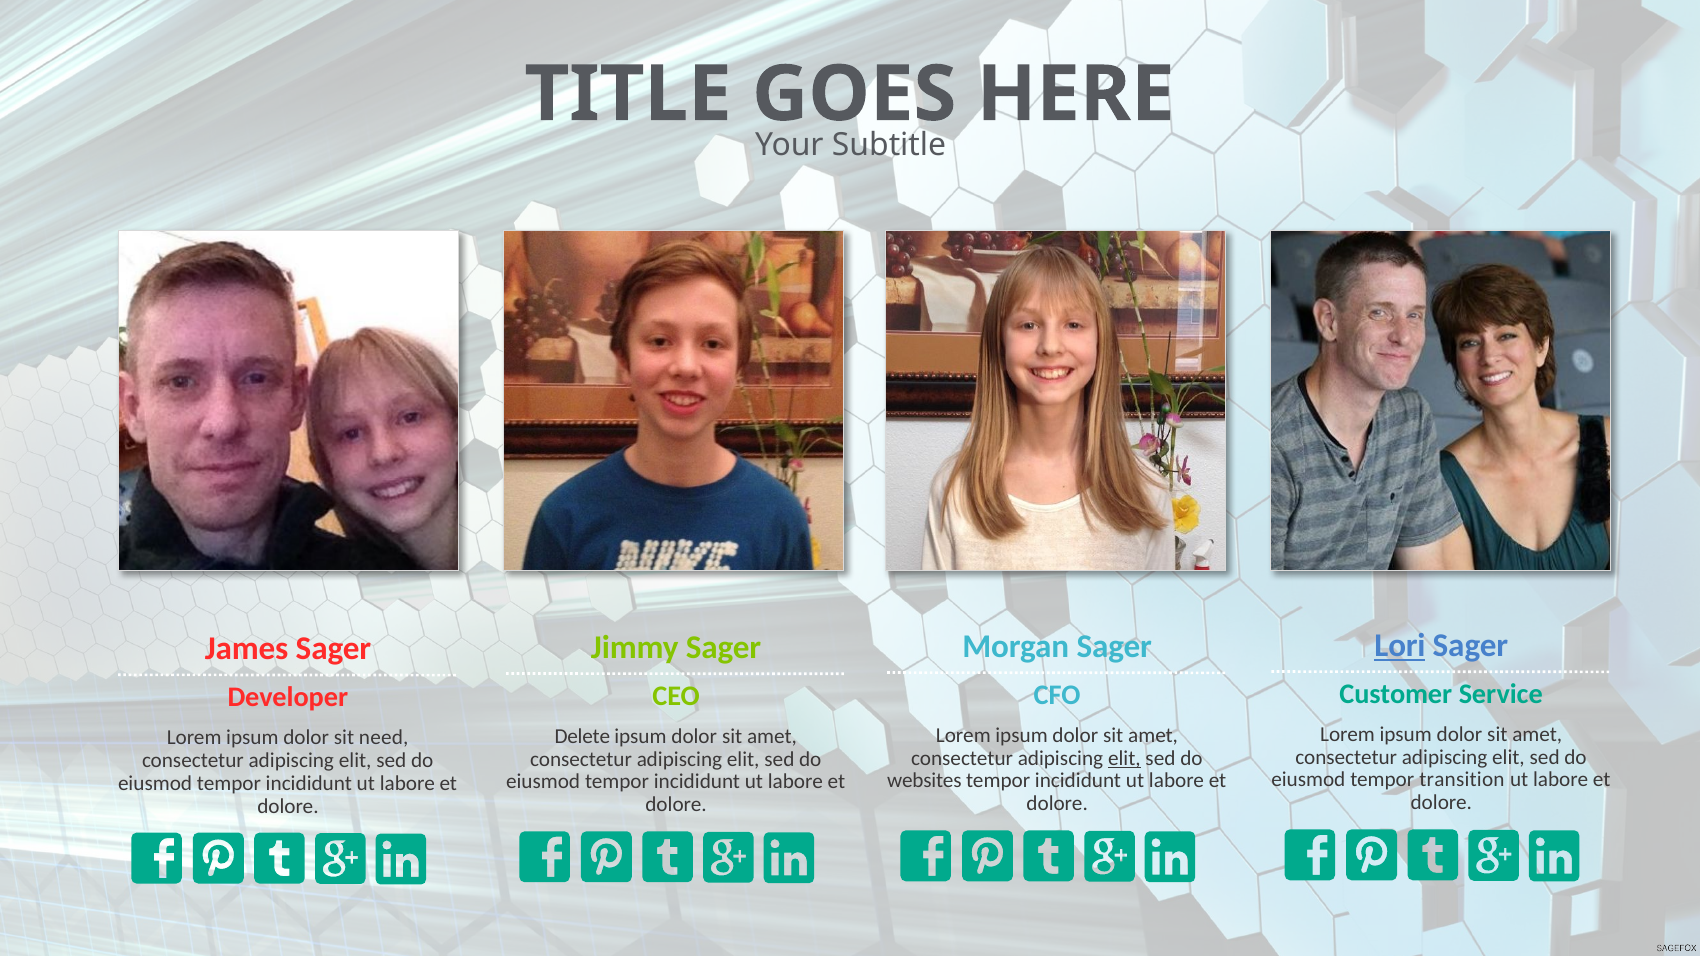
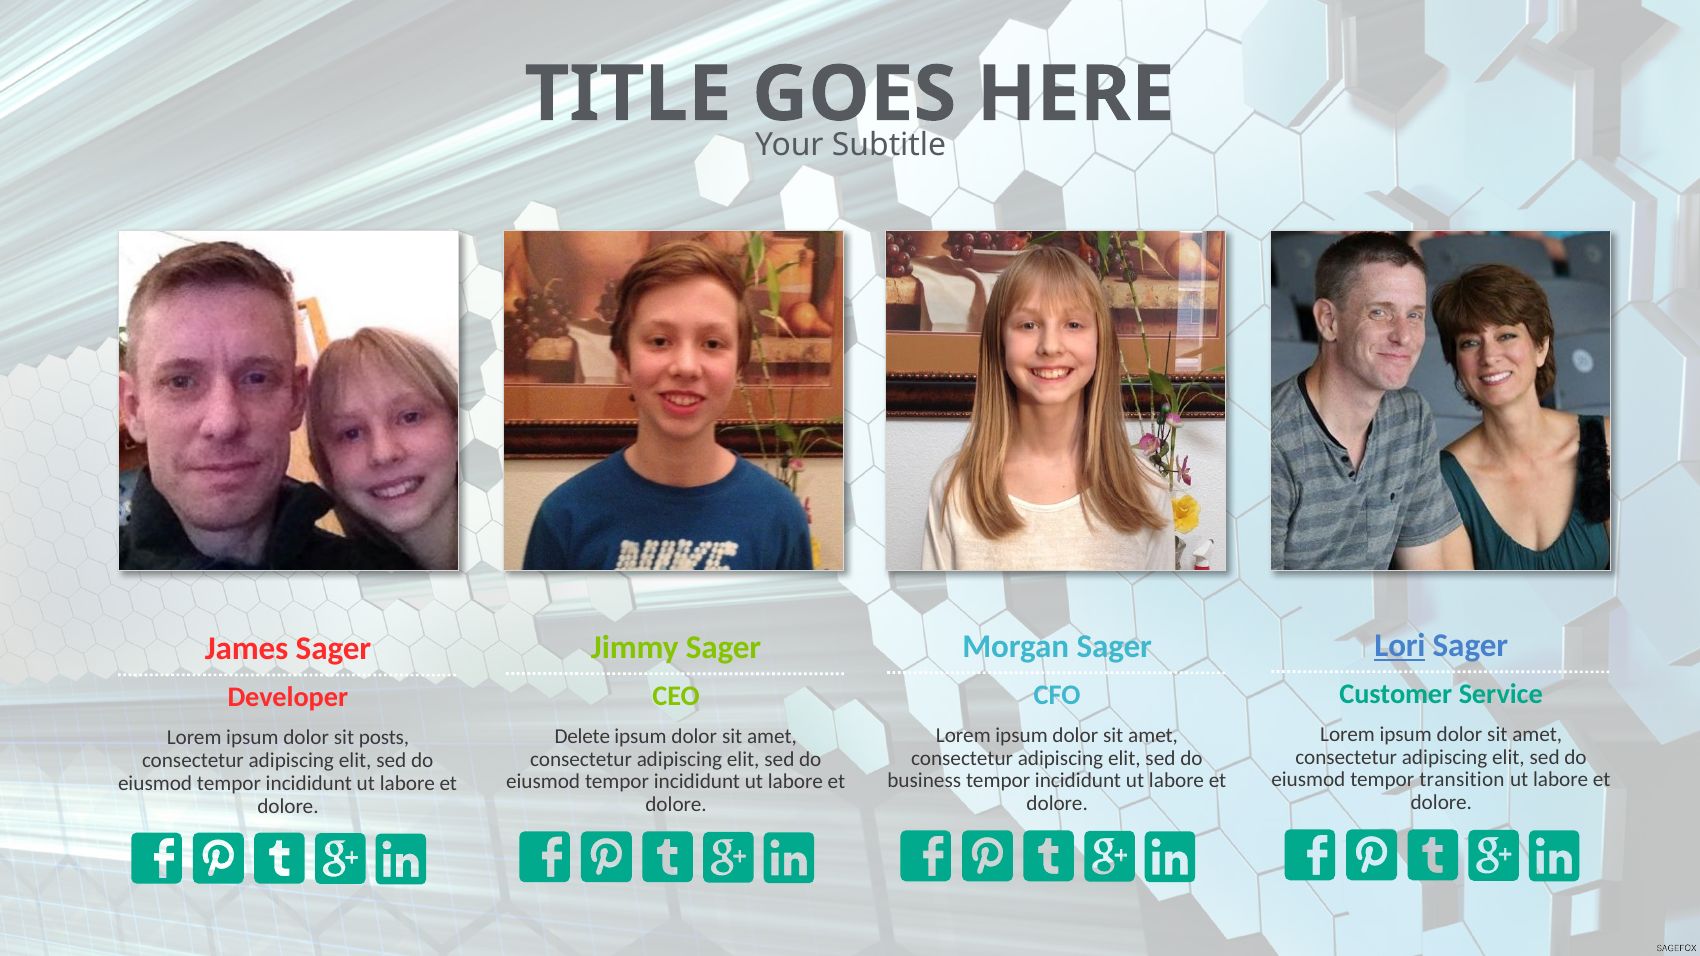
need: need -> posts (384, 738)
elit underline: present -> none (1124, 758)
websites: websites -> business (924, 781)
